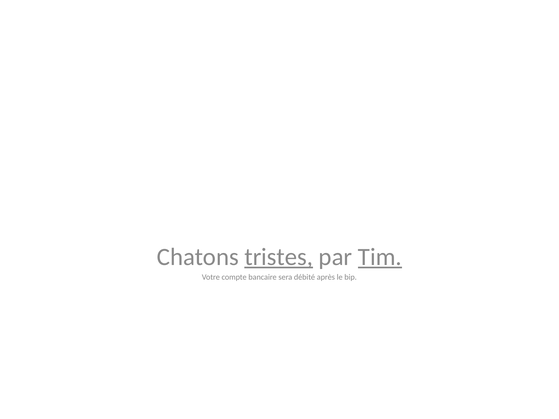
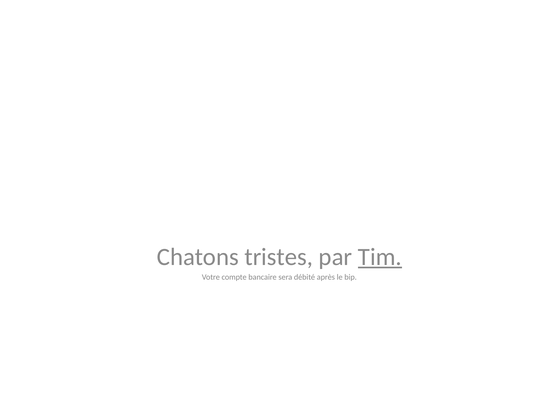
tristes underline: present -> none (279, 257)
